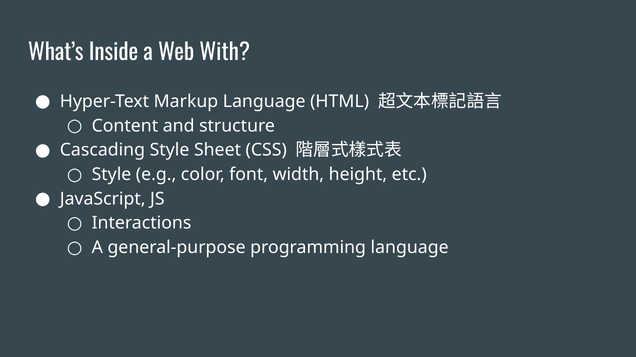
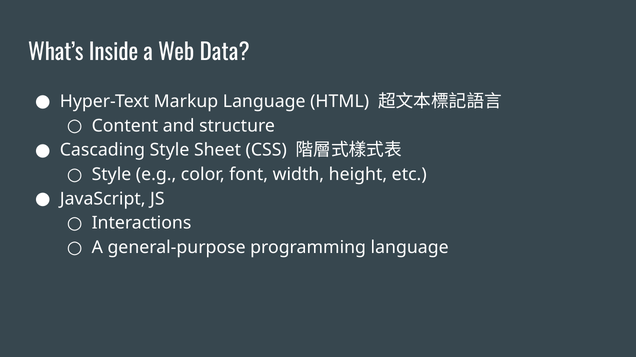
With: With -> Data (225, 53)
